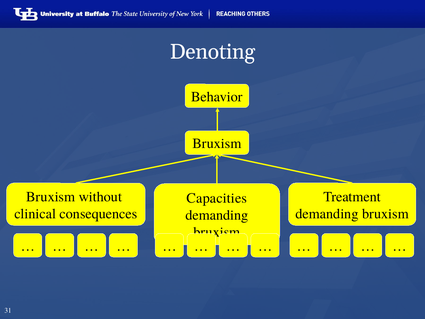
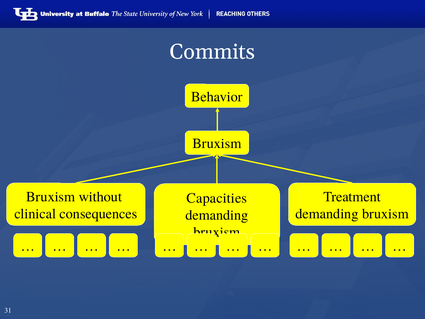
Denoting: Denoting -> Commits (212, 52)
